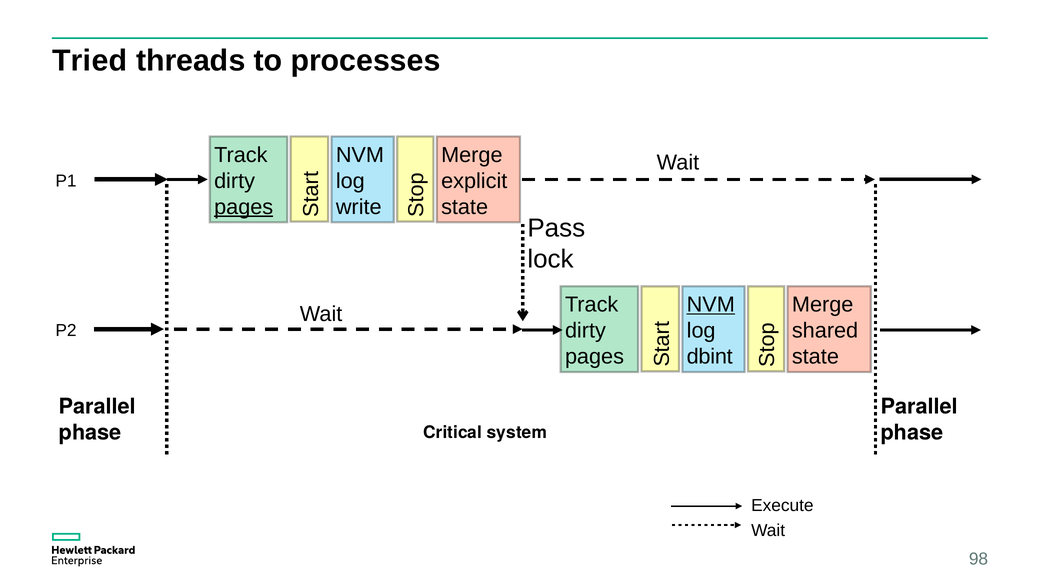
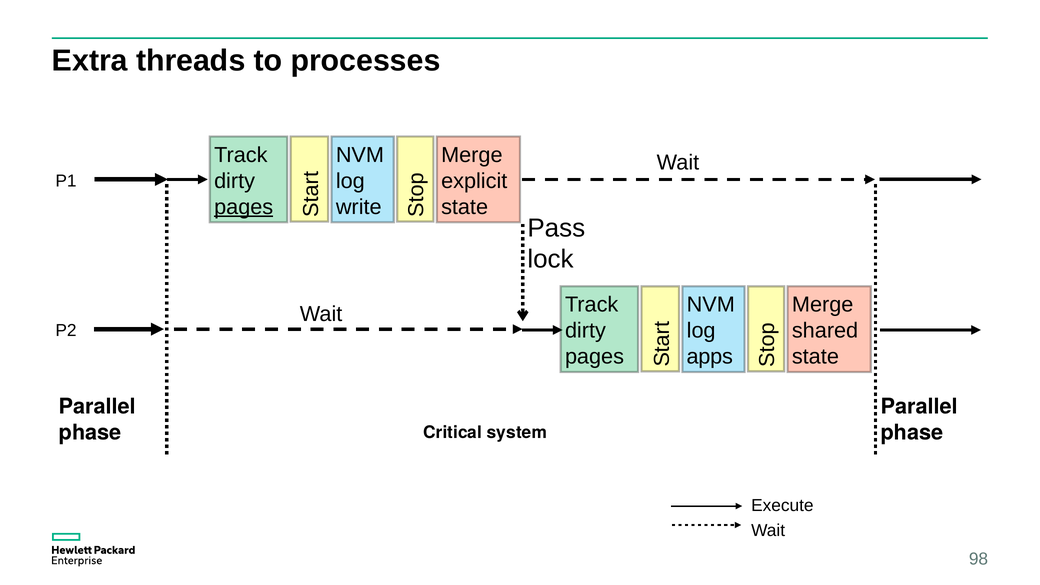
Tried: Tried -> Extra (90, 60)
NVM underline: present -> none (711, 305)
dbint: dbint -> apps (710, 357)
